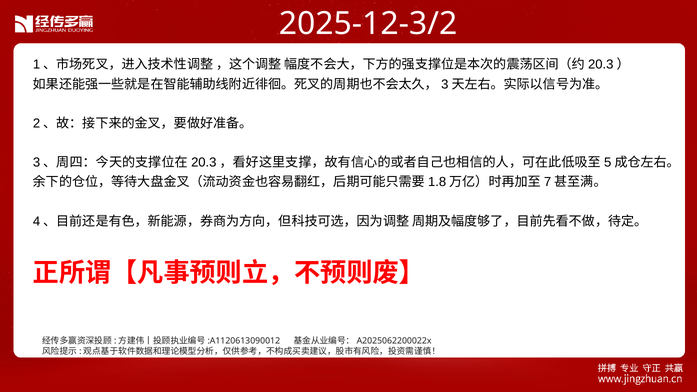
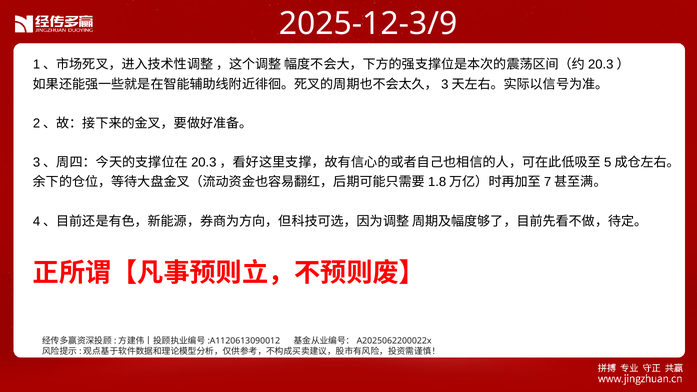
2025-12-3/2: 2025-12-3/2 -> 2025-12-3/9 (368, 24)
